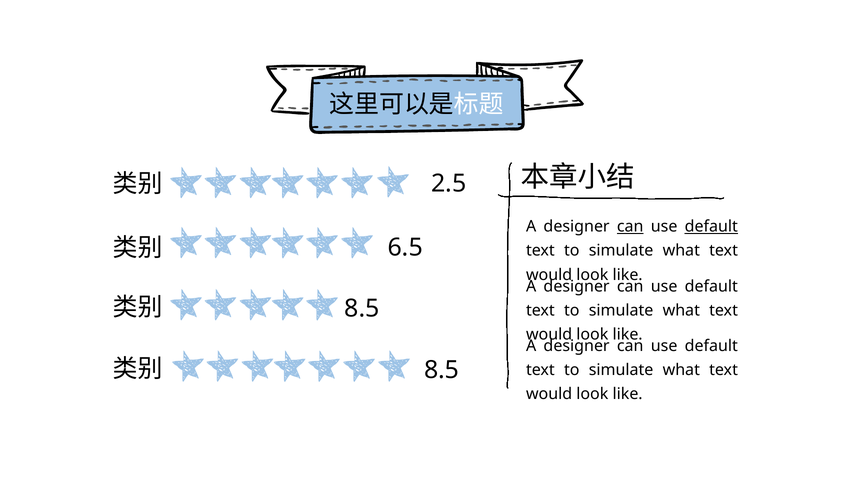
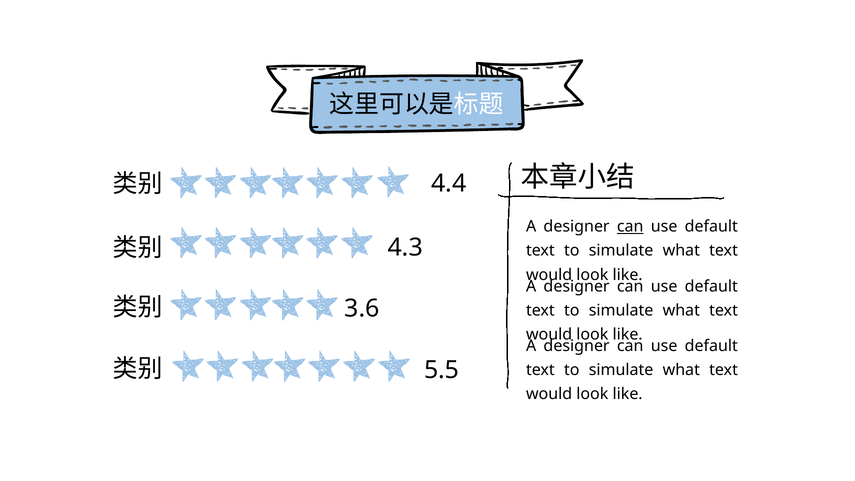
2.5: 2.5 -> 4.4 (449, 183)
default underline: present -> none (711, 227)
6.5: 6.5 -> 4.3 (405, 247)
8.5: 8.5 -> 3.6 (362, 309)
8.5: 8.5 -> 5.5 (442, 370)
